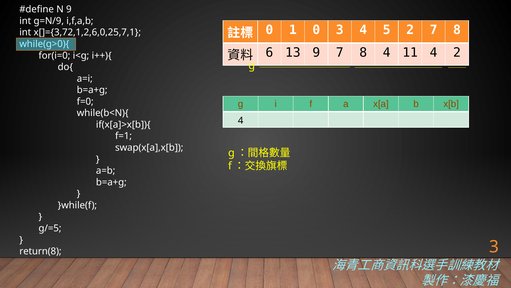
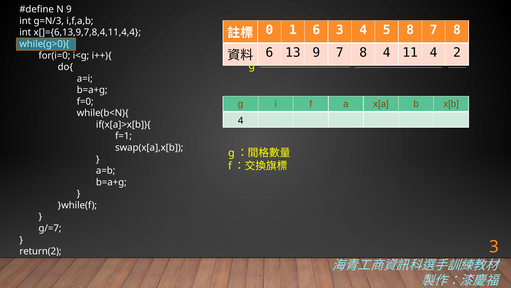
g=N/9: g=N/9 -> g=N/3 (49, 21)
1 0: 0 -> 6 (316, 30)
5 2: 2 -> 8 (410, 30)
x[]={3,72,1,2,6,0,25,7,1: x[]={3,72,1,2,6,0,25,7,1 -> x[]={6,13,9,7,8,4,11,4,4 (87, 32)
g/=5: g/=5 -> g/=7 (50, 228)
return(8: return(8 -> return(2 (40, 251)
